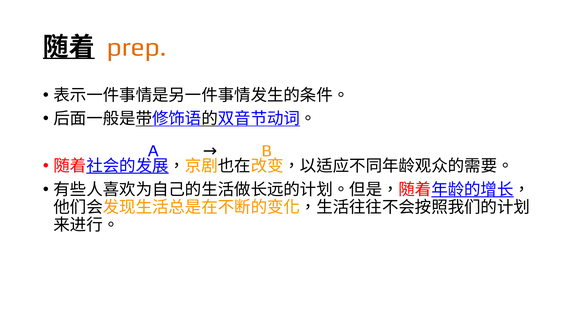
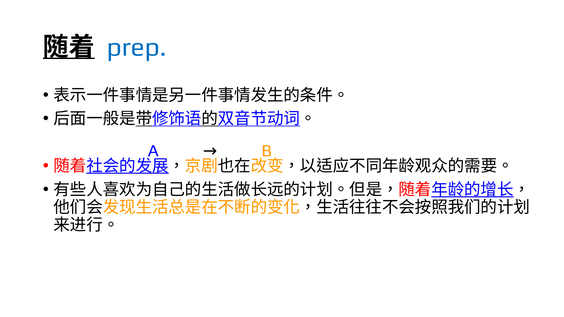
prep colour: orange -> blue (137, 47)
